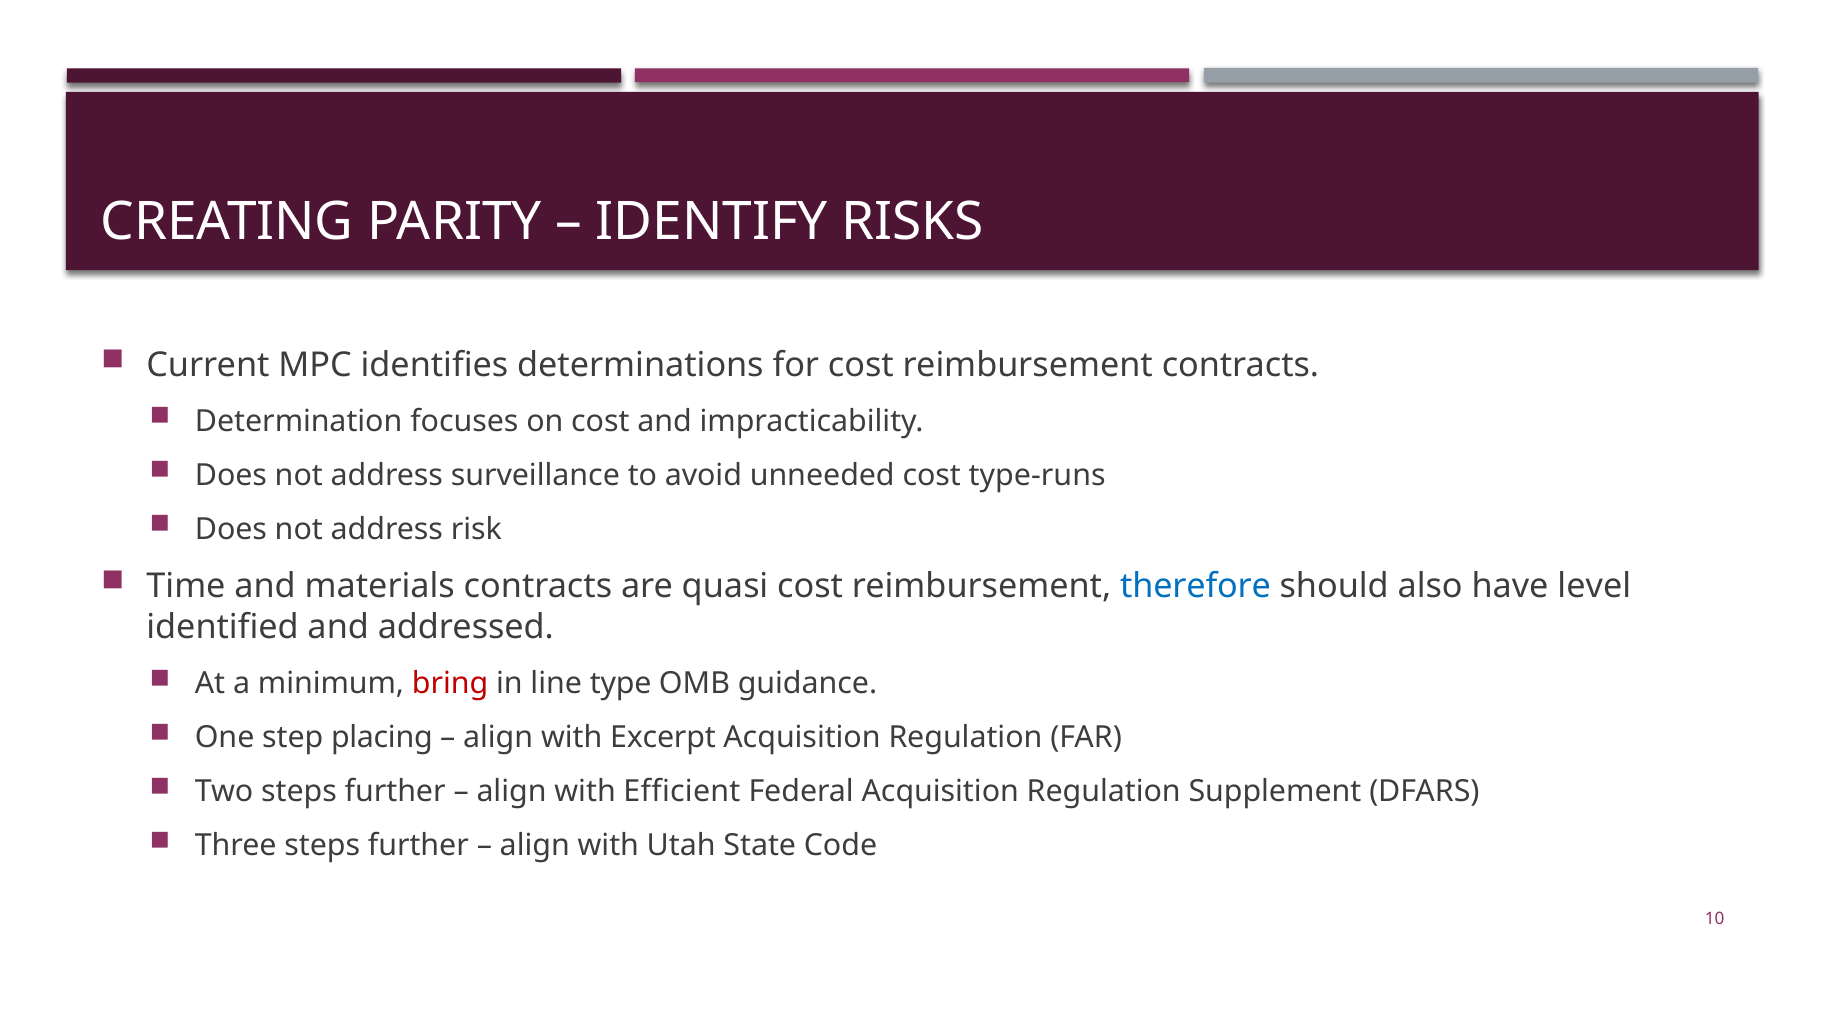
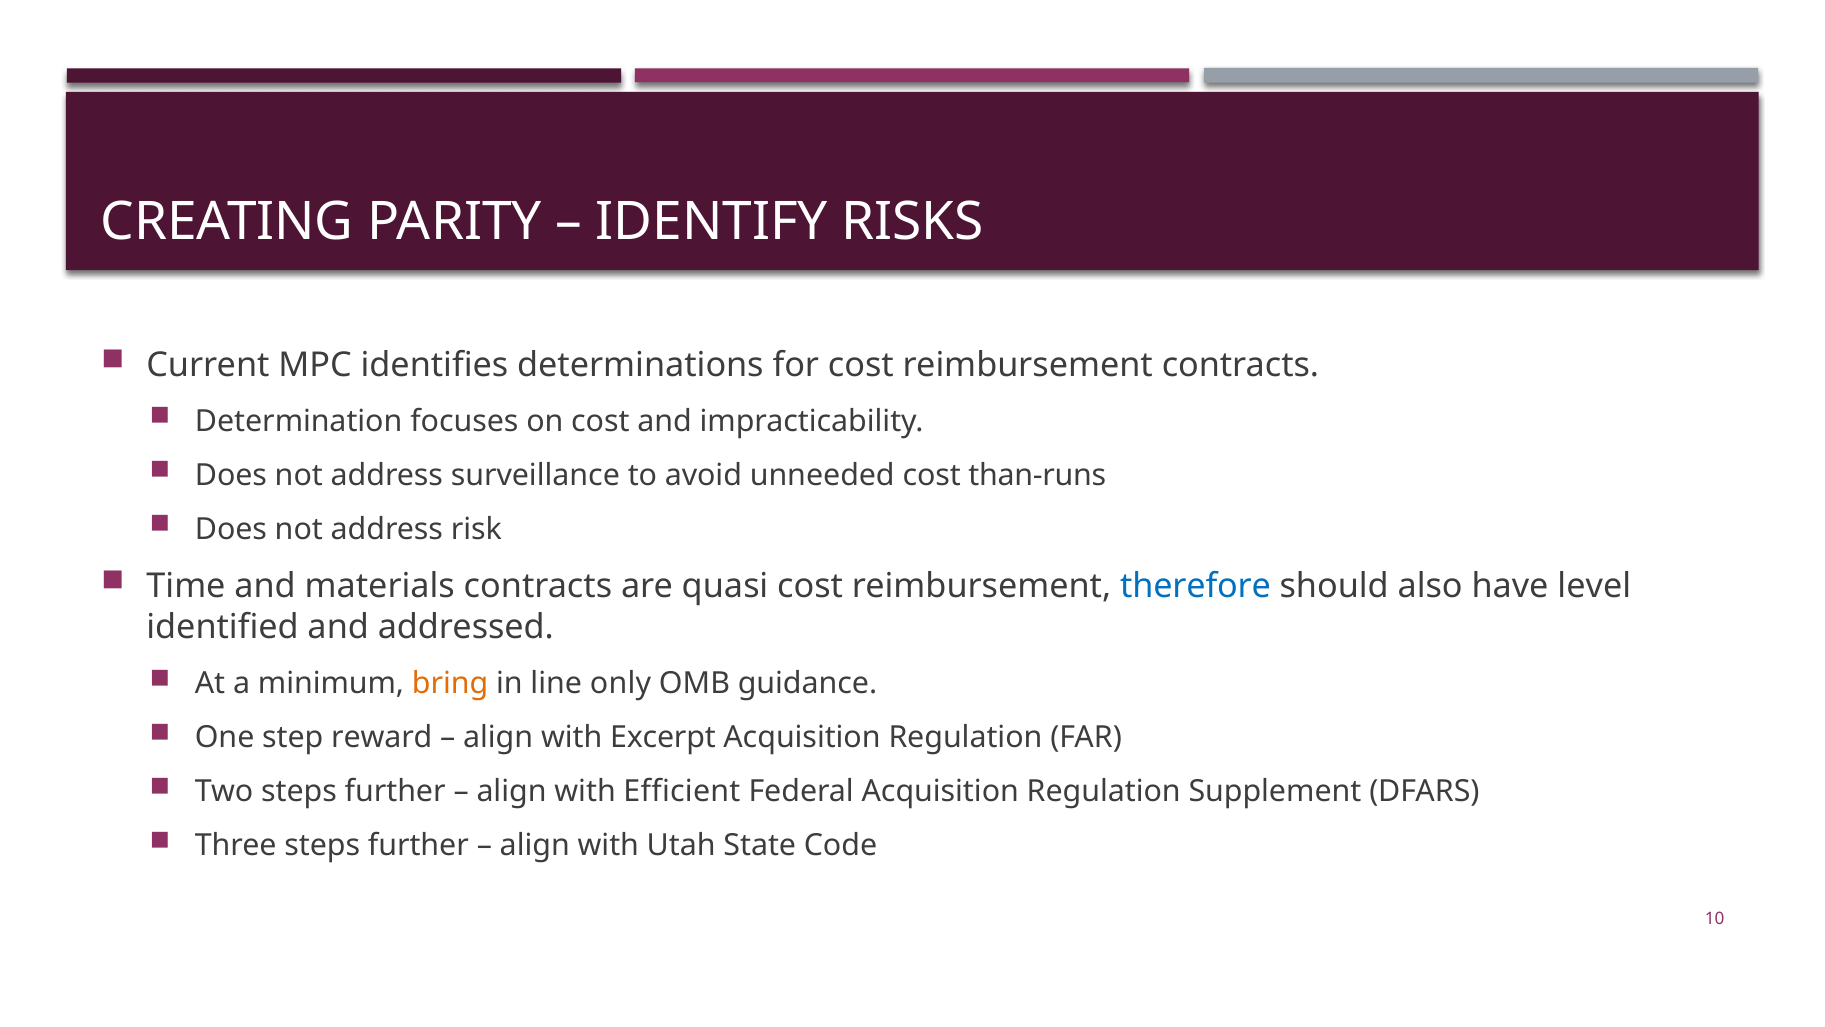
type-runs: type-runs -> than-runs (1037, 475)
bring colour: red -> orange (450, 683)
type: type -> only (621, 683)
placing: placing -> reward (382, 737)
